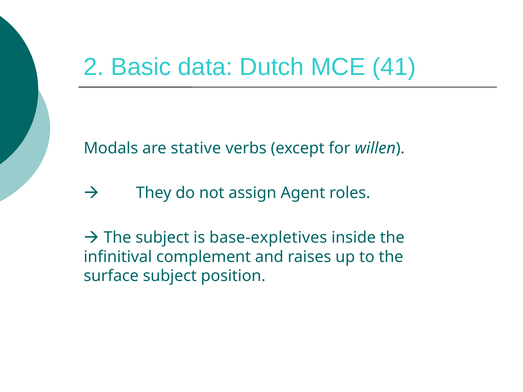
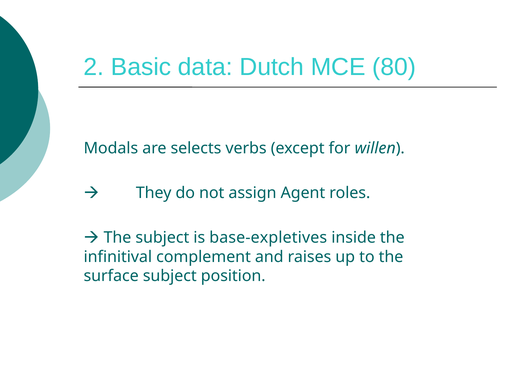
41: 41 -> 80 (394, 67)
stative: stative -> selects (196, 148)
